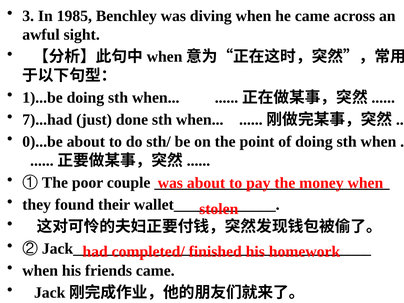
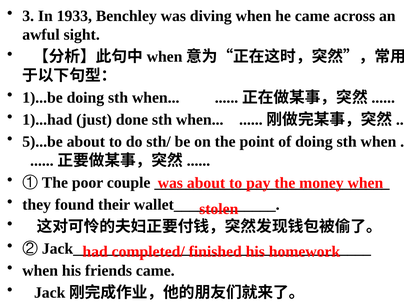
1985: 1985 -> 1933 (74, 16)
7)...had: 7)...had -> 1)...had (47, 120)
0)...be: 0)...be -> 5)...be (43, 142)
